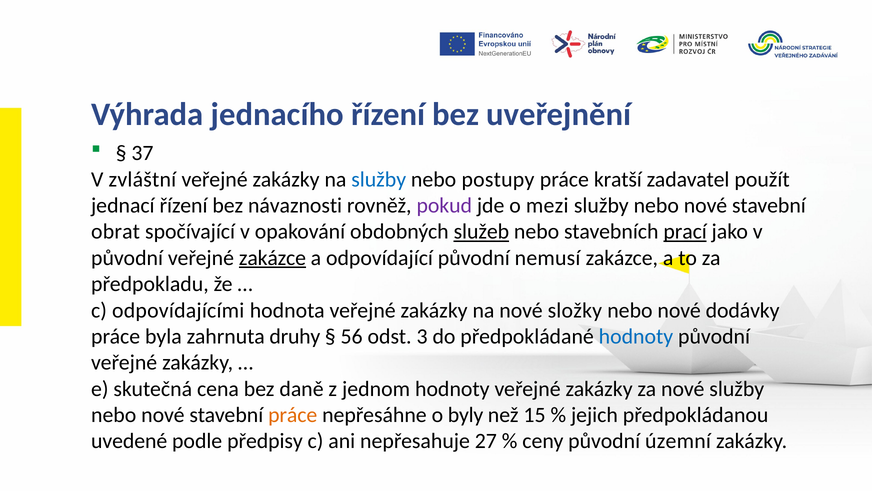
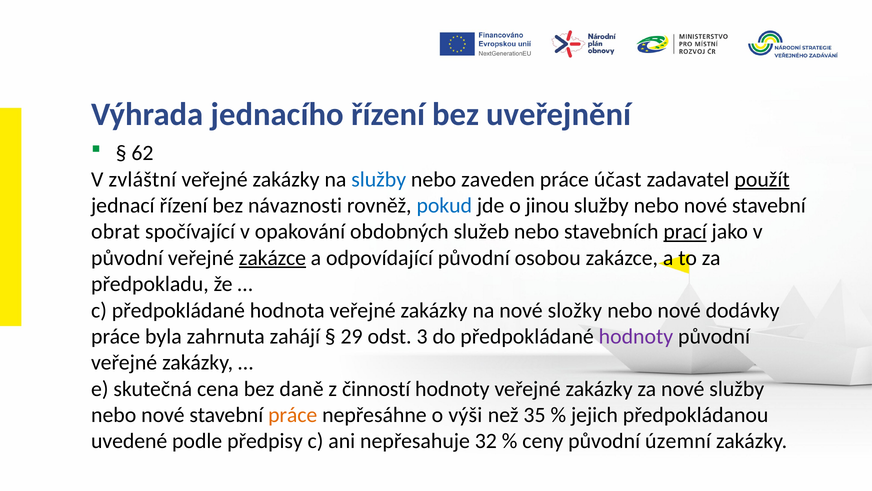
37: 37 -> 62 (142, 153)
postupy: postupy -> zaveden (498, 179)
kratší: kratší -> účast (618, 179)
použít underline: none -> present (762, 179)
pokud colour: purple -> blue (444, 205)
mezi: mezi -> jinou (547, 205)
služeb underline: present -> none (481, 232)
nemusí: nemusí -> osobou (548, 258)
c odpovídajícími: odpovídajícími -> předpokládané (178, 310)
druhy: druhy -> zahájí (295, 336)
56: 56 -> 29 (352, 336)
hodnoty colour: blue -> purple (636, 336)
jednom: jednom -> činností (376, 388)
byly: byly -> výši (465, 415)
15: 15 -> 35 (535, 415)
27: 27 -> 32 (486, 441)
